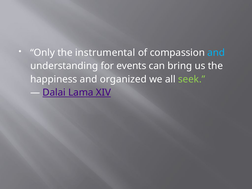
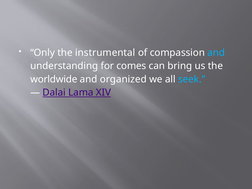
events: events -> comes (131, 66)
happiness: happiness -> worldwide (54, 79)
seek colour: light green -> light blue (192, 79)
